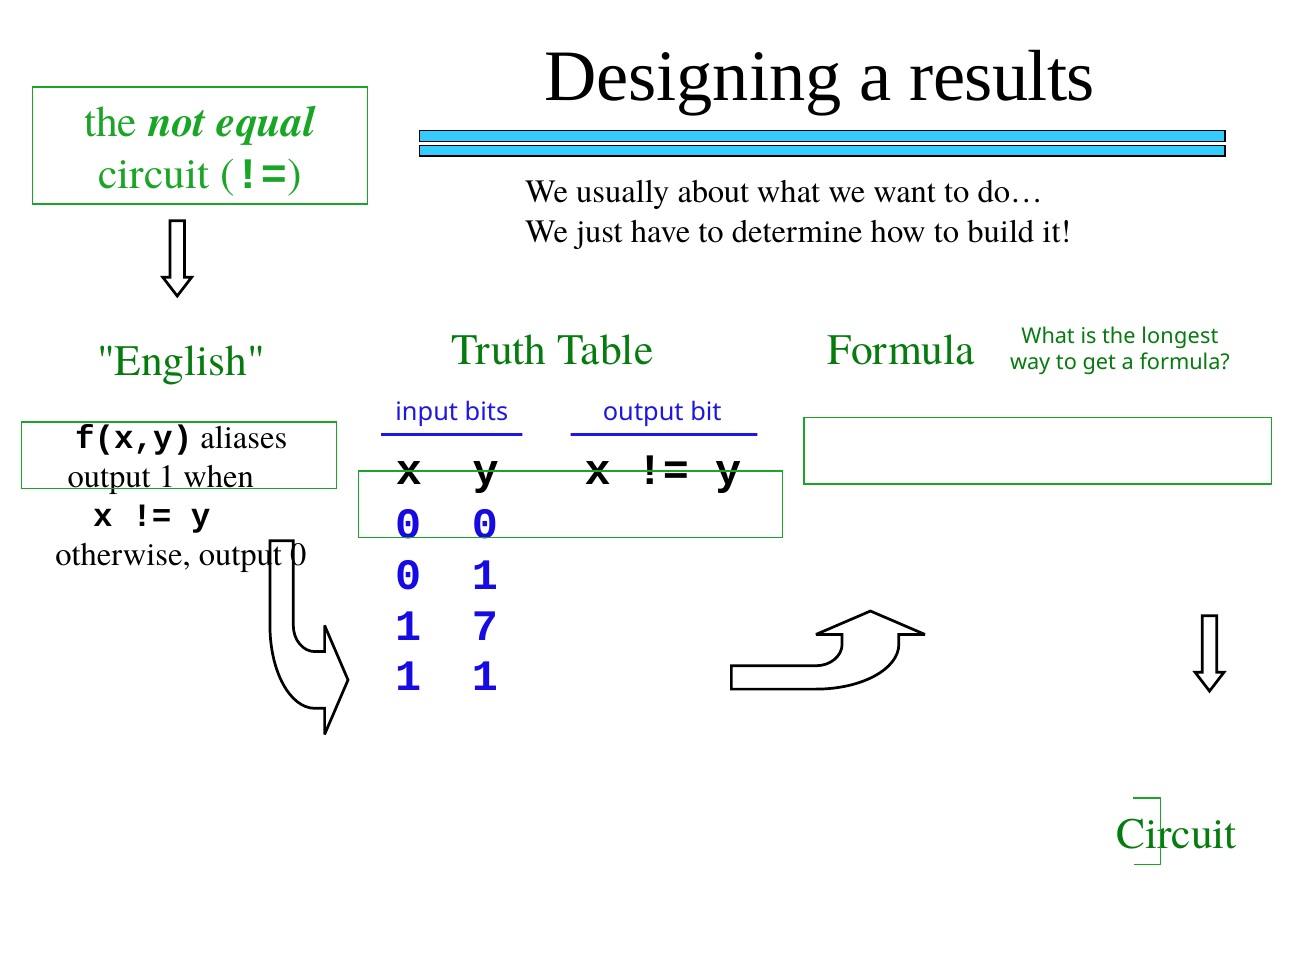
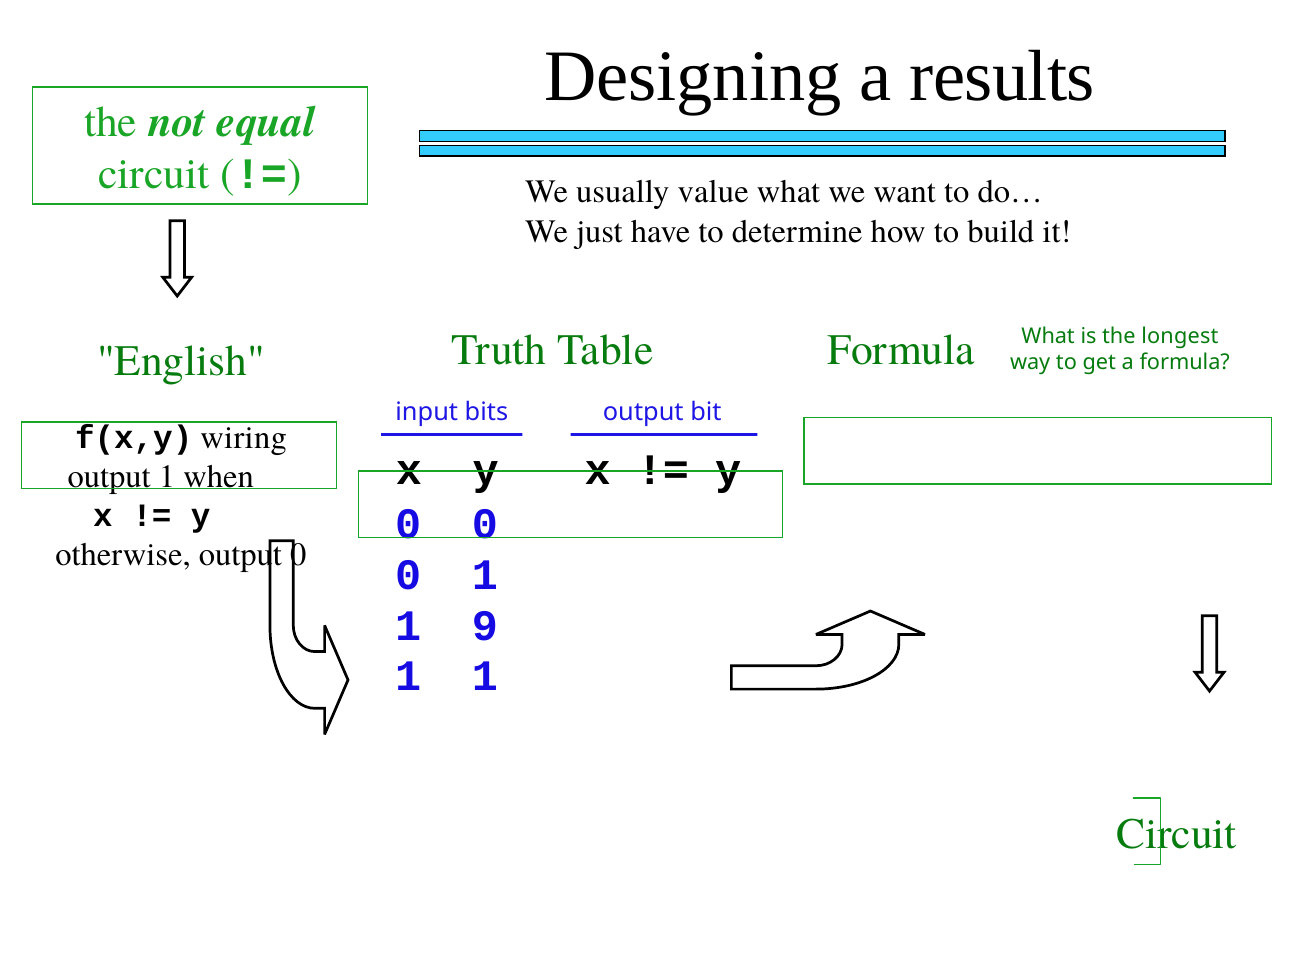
about: about -> value (713, 192)
aliases: aliases -> wiring (244, 438)
7: 7 -> 9 (485, 626)
